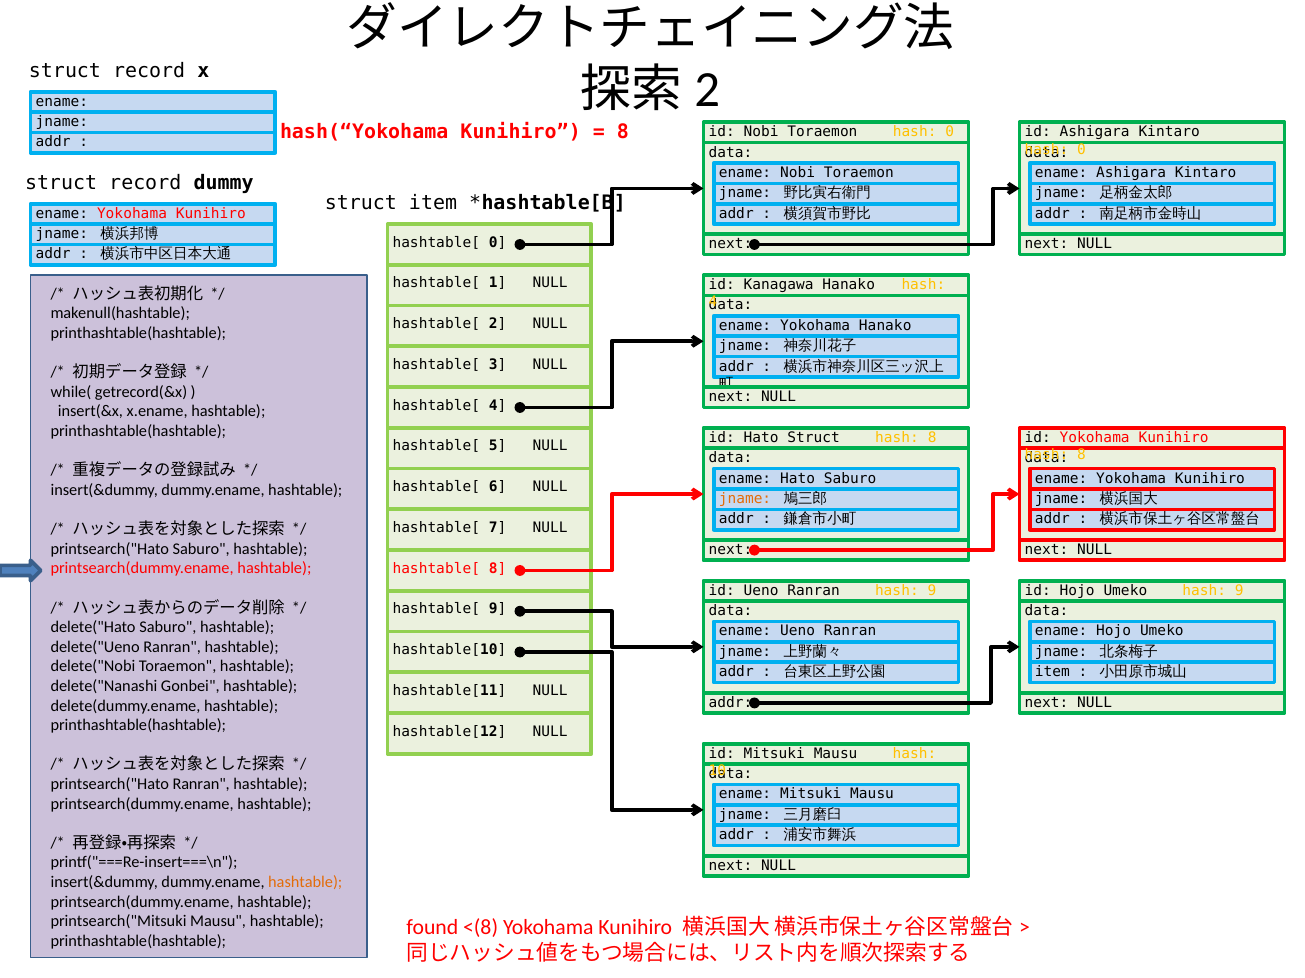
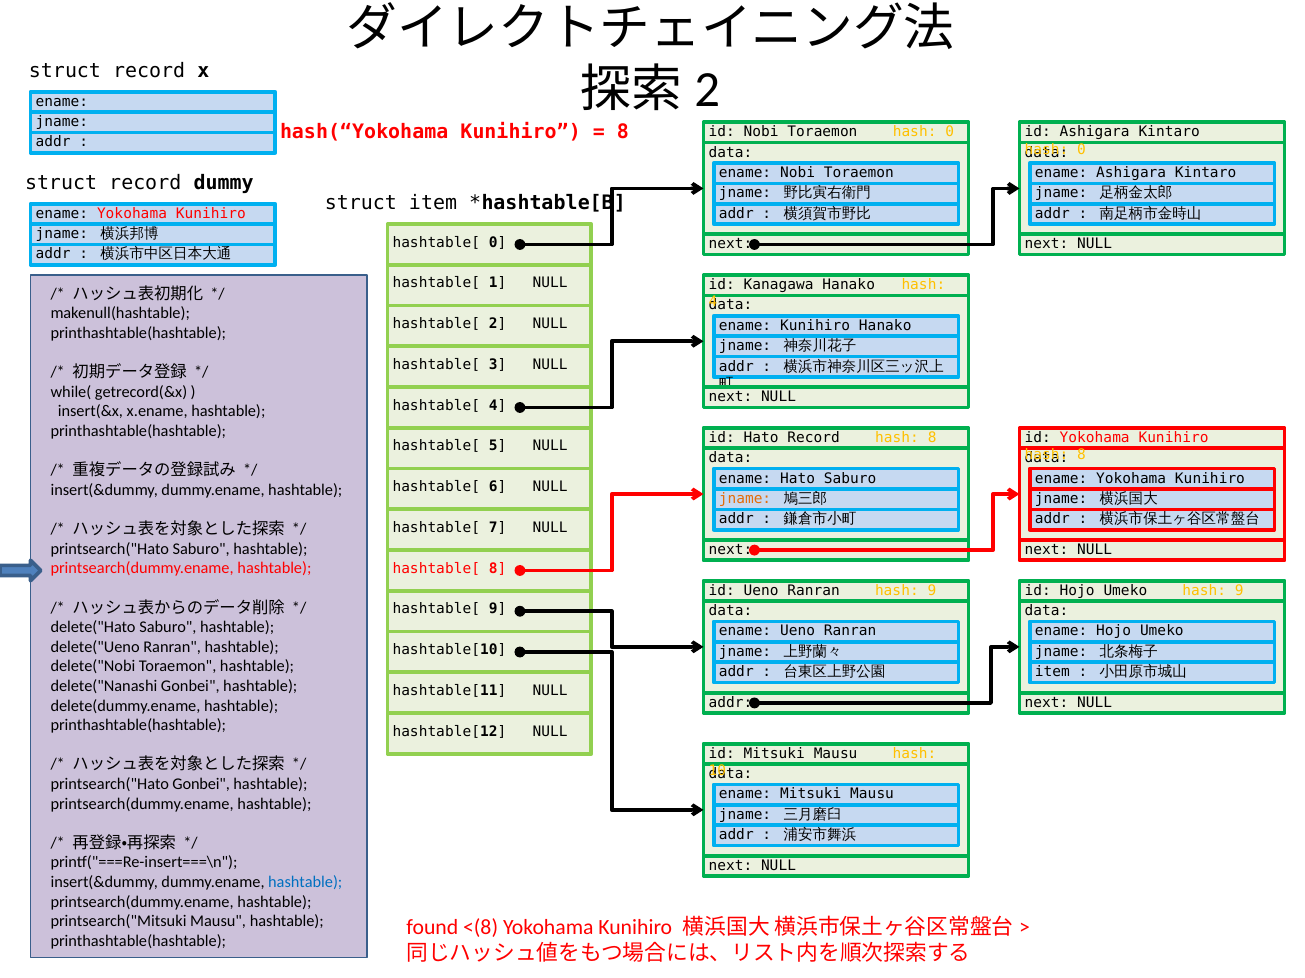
Yokohama: Yokohama -> Kunihiro (815, 326)
Hato Struct: Struct -> Record (814, 438)
printsearch("Hato Ranran: Ranran -> Gonbei (201, 785)
hashtable colour: orange -> blue (305, 883)
